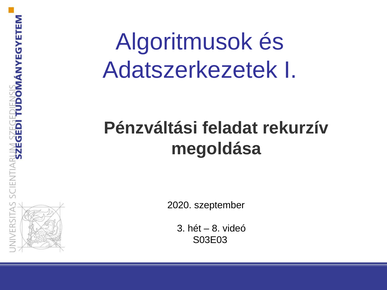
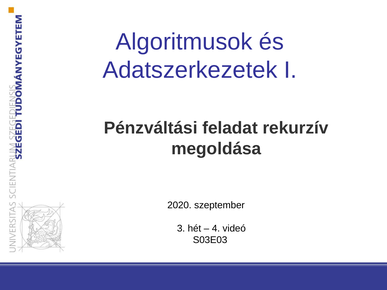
8: 8 -> 4 (216, 229)
